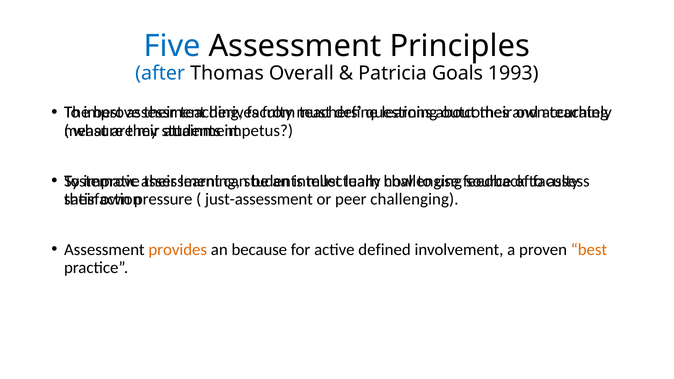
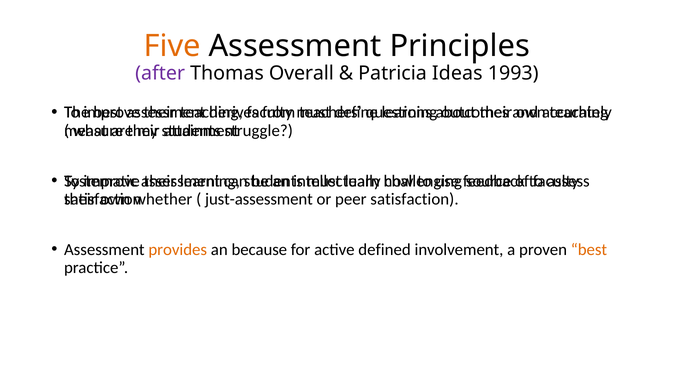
Five colour: blue -> orange (172, 46)
after colour: blue -> purple (160, 73)
Goals: Goals -> Ideas (457, 73)
impetus: impetus -> struggle (259, 131)
pressure: pressure -> whether (163, 199)
peer challenging: challenging -> satisfaction (414, 199)
